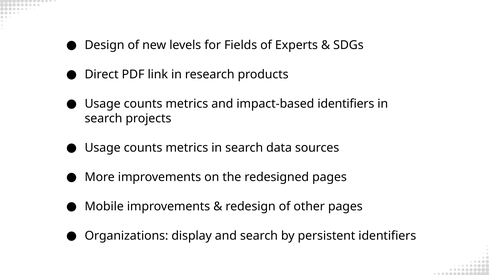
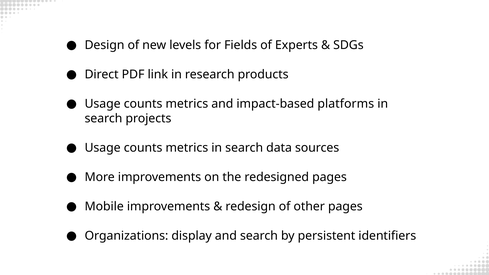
impact-based identifiers: identifiers -> platforms (346, 104)
